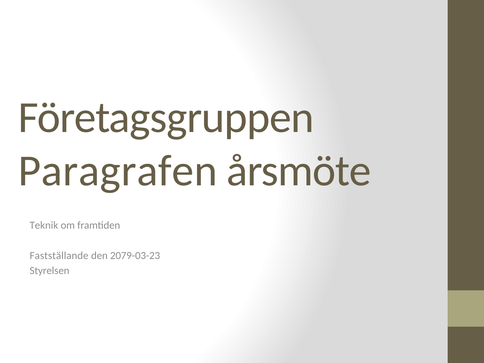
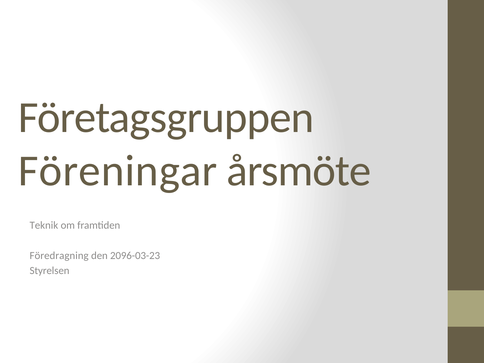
Paragrafen: Paragrafen -> Föreningar (118, 171)
Fastställande: Fastställande -> Föredragning (59, 256)
2079-03-23: 2079-03-23 -> 2096-03-23 (135, 256)
